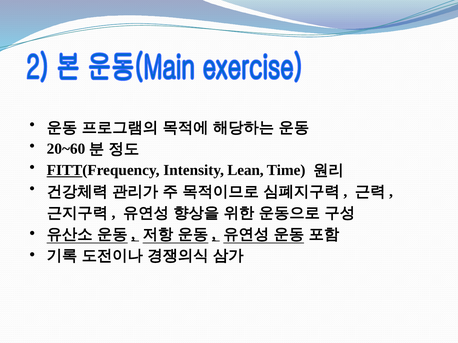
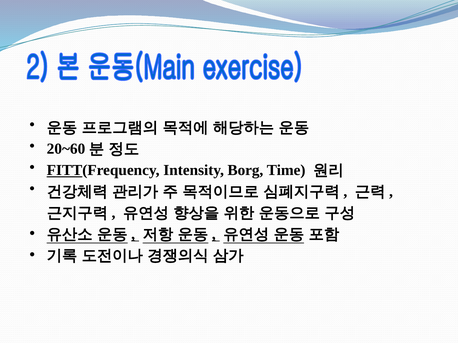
Lean: Lean -> Borg (245, 170)
